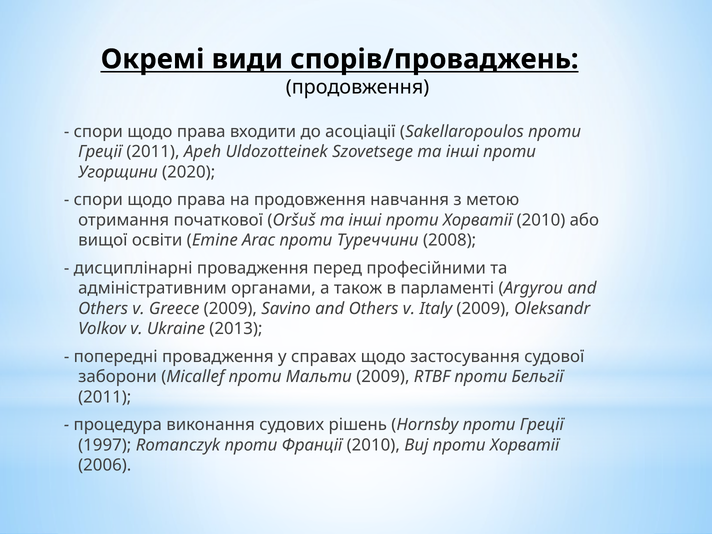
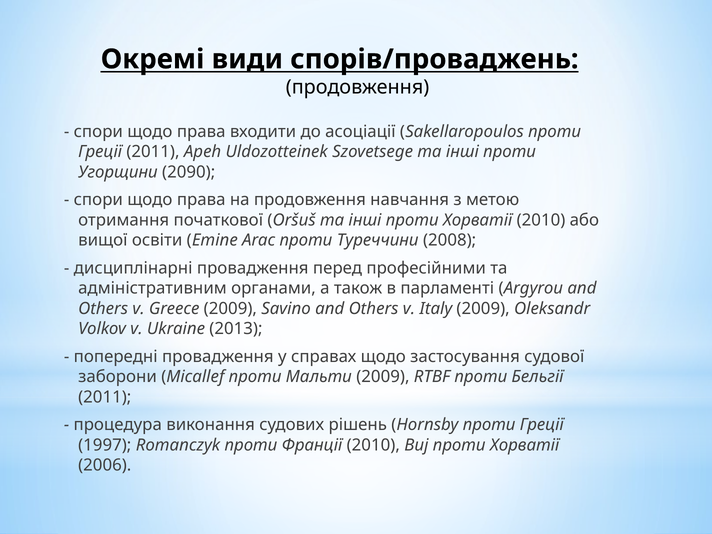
2020: 2020 -> 2090 (189, 172)
